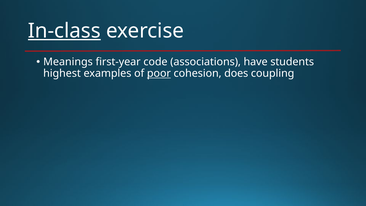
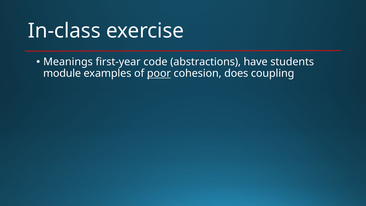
In-class underline: present -> none (64, 31)
associations: associations -> abstractions (206, 62)
highest: highest -> module (62, 73)
